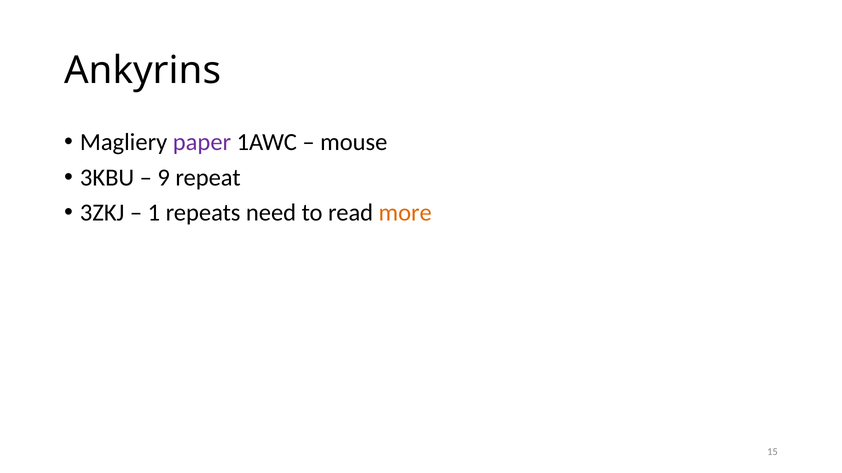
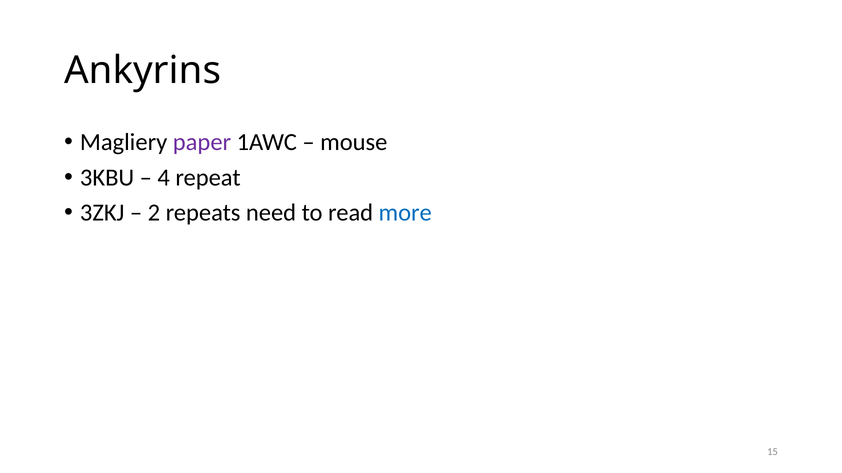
9: 9 -> 4 (164, 178)
1: 1 -> 2 (154, 213)
more colour: orange -> blue (405, 213)
